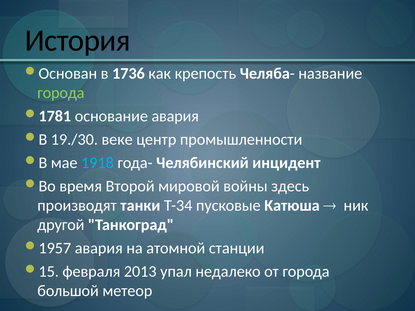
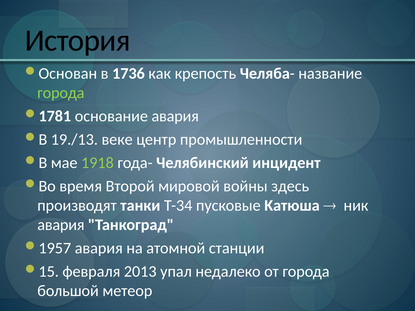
19./30: 19./30 -> 19./13 (74, 140)
1918 colour: light blue -> light green (97, 163)
другой: другой -> авария (61, 225)
